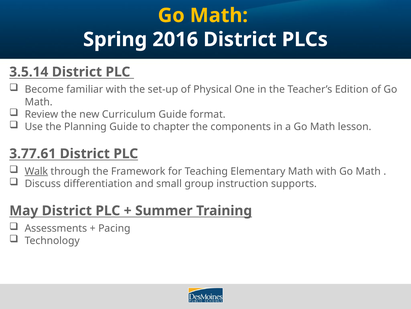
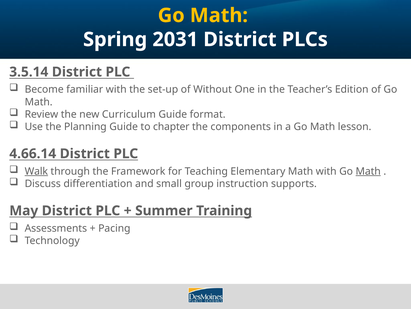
2016: 2016 -> 2031 (175, 39)
Physical: Physical -> Without (213, 89)
3.77.61: 3.77.61 -> 4.66.14 (33, 153)
Math underline: none -> present (368, 171)
